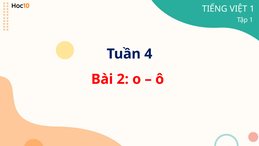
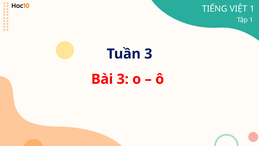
Tuần 4: 4 -> 3 (148, 54)
Bài 2: 2 -> 3 (123, 79)
